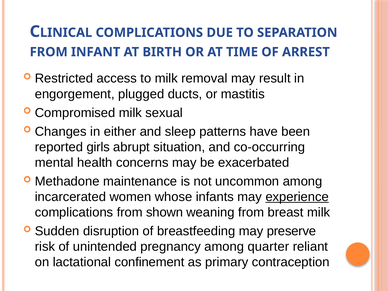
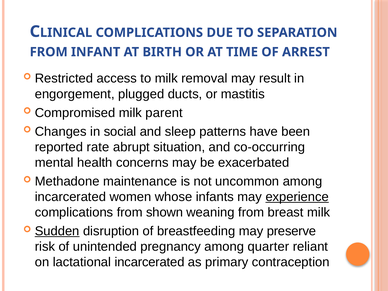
sexual: sexual -> parent (164, 113)
either: either -> social (120, 132)
girls: girls -> rate (98, 147)
Sudden underline: none -> present (57, 231)
lactational confinement: confinement -> incarcerated (150, 262)
